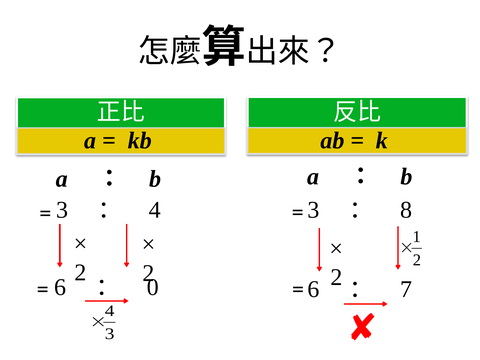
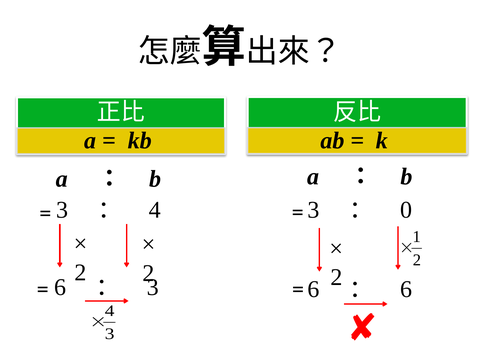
8: 8 -> 0 (406, 210)
0: 0 -> 3 (153, 287)
7: 7 -> 6 (406, 289)
